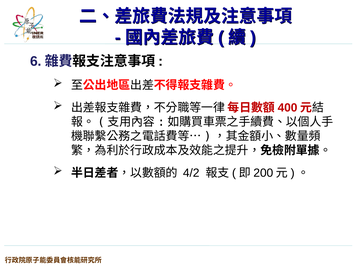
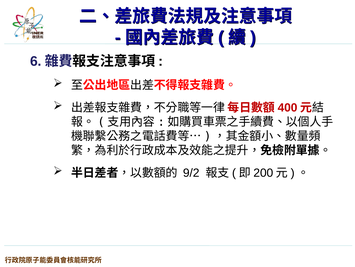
4/2: 4/2 -> 9/2 (191, 172)
